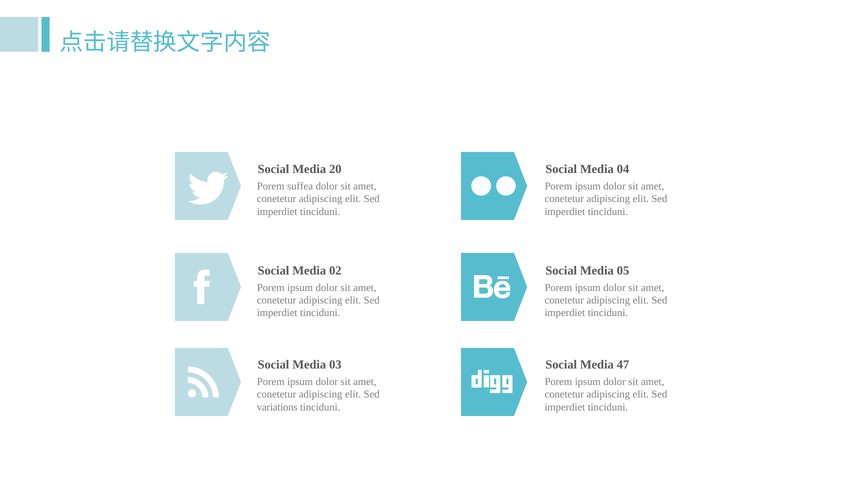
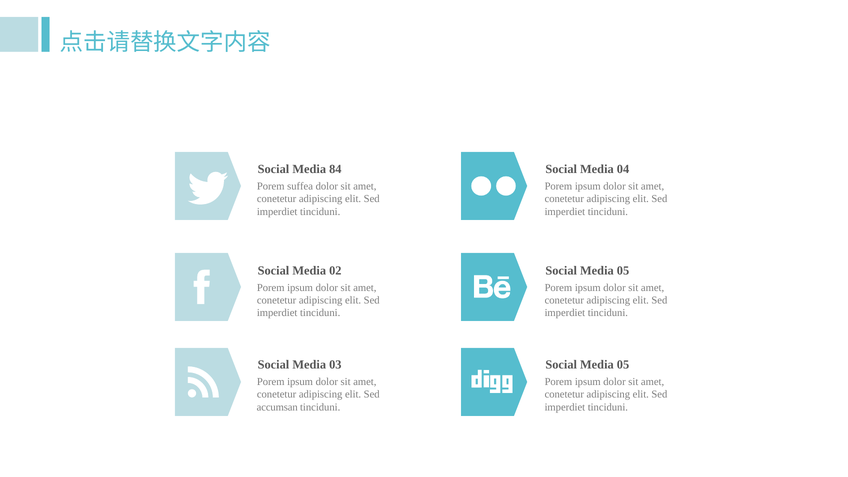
20: 20 -> 84 (335, 169)
47: 47 -> 05 (623, 365)
variations: variations -> accumsan (277, 407)
